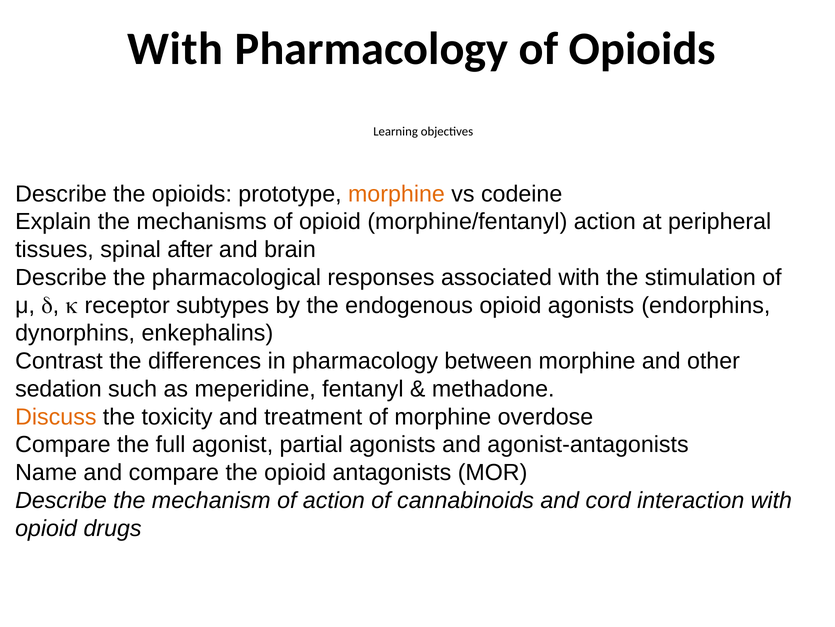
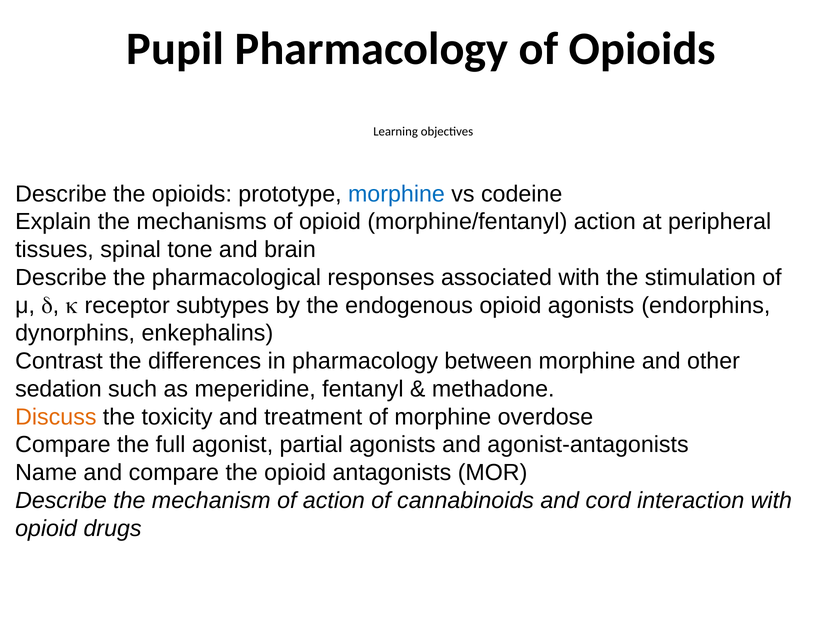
With: With -> Pupil (175, 49)
morphine colour: orange -> blue (396, 194)
after: after -> tone (190, 249)
